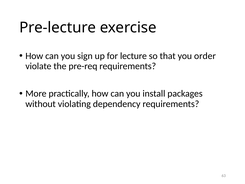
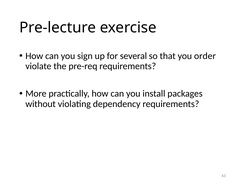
lecture: lecture -> several (133, 56)
